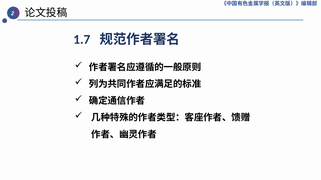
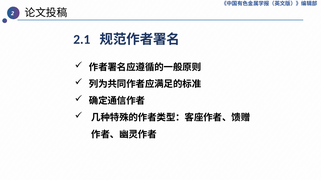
1.7: 1.7 -> 2.1 (82, 40)
